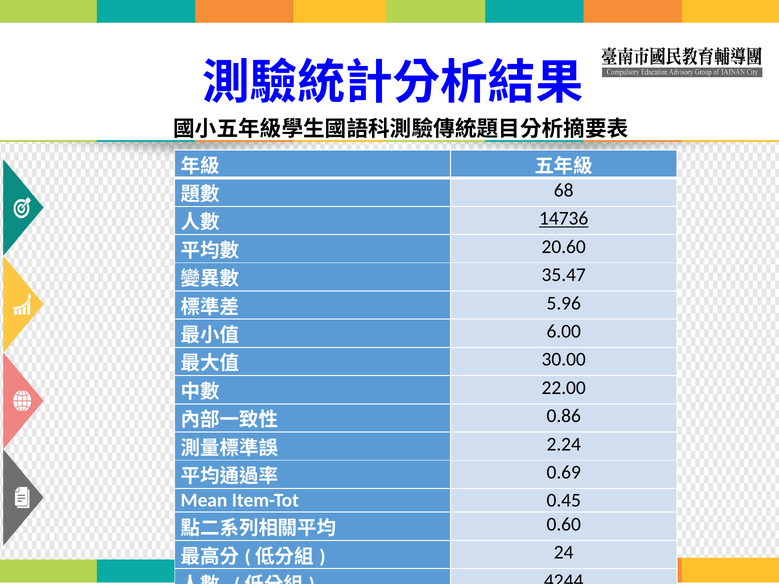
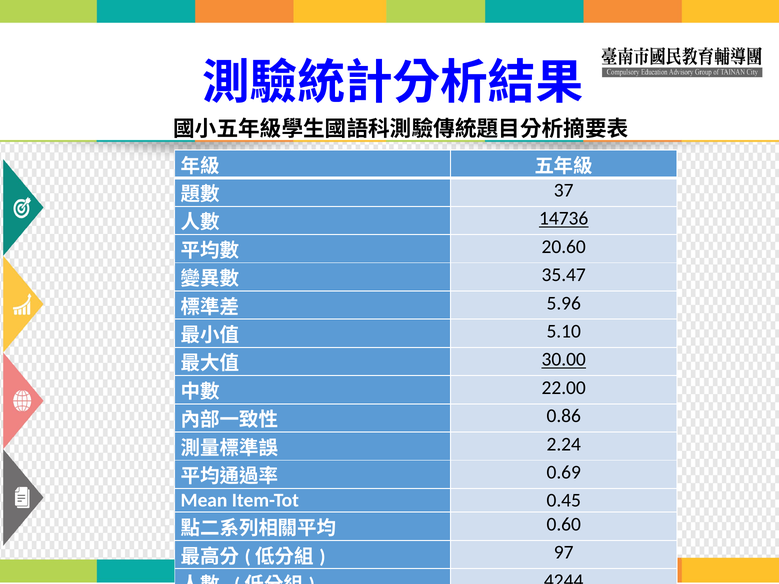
68: 68 -> 37 (564, 190)
6.00: 6.00 -> 5.10 (564, 331)
30.00 underline: none -> present (564, 360)
24: 24 -> 97 (564, 553)
